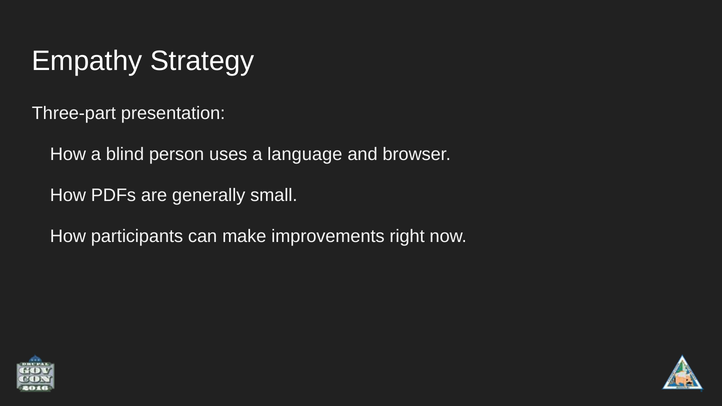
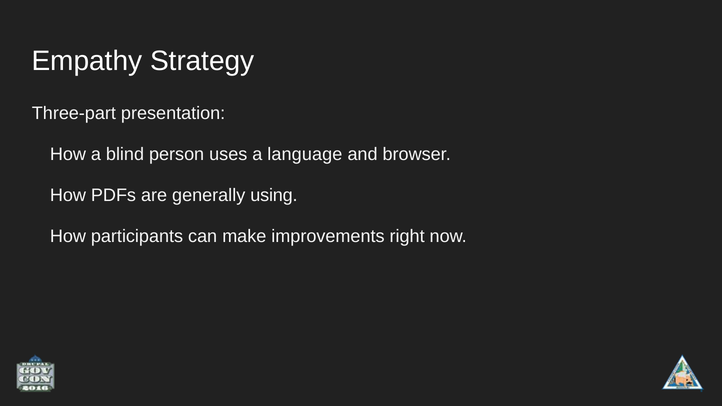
small: small -> using (274, 195)
